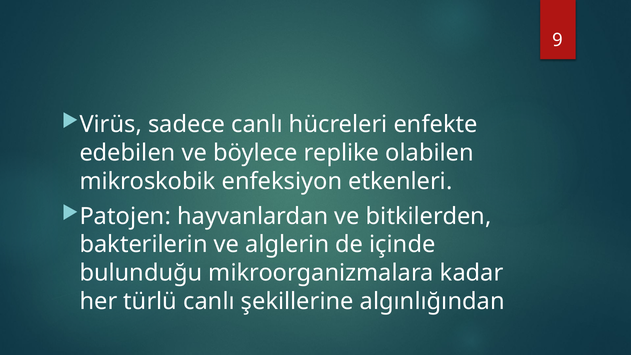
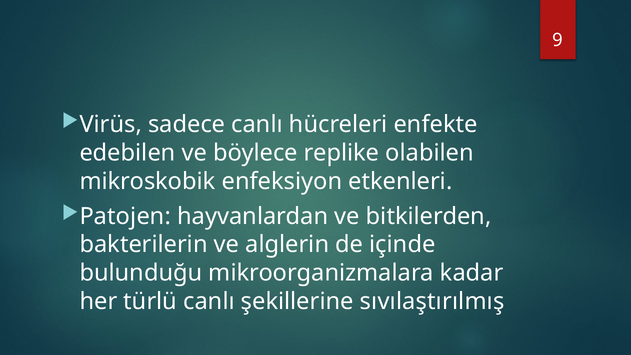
algınlığından: algınlığından -> sıvılaştırılmış (432, 301)
